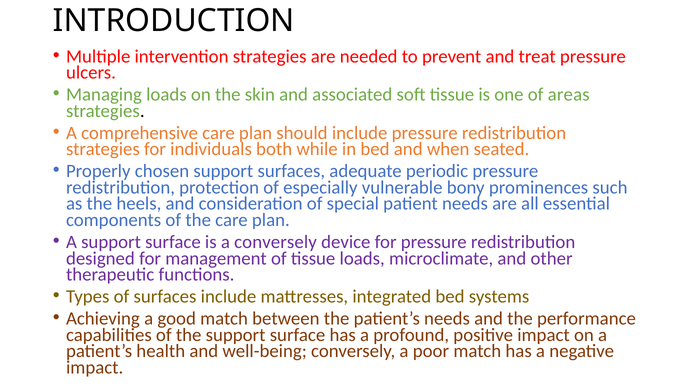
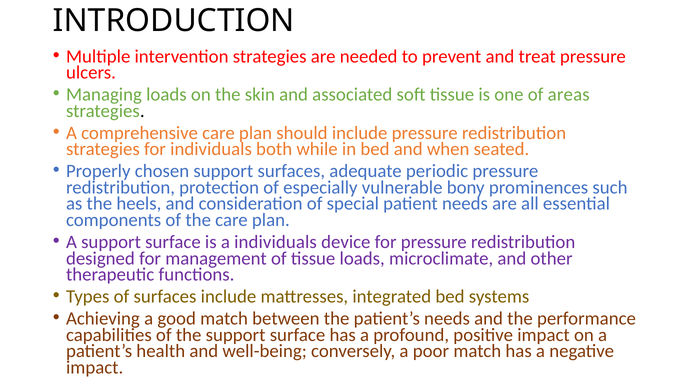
a conversely: conversely -> individuals (276, 242)
